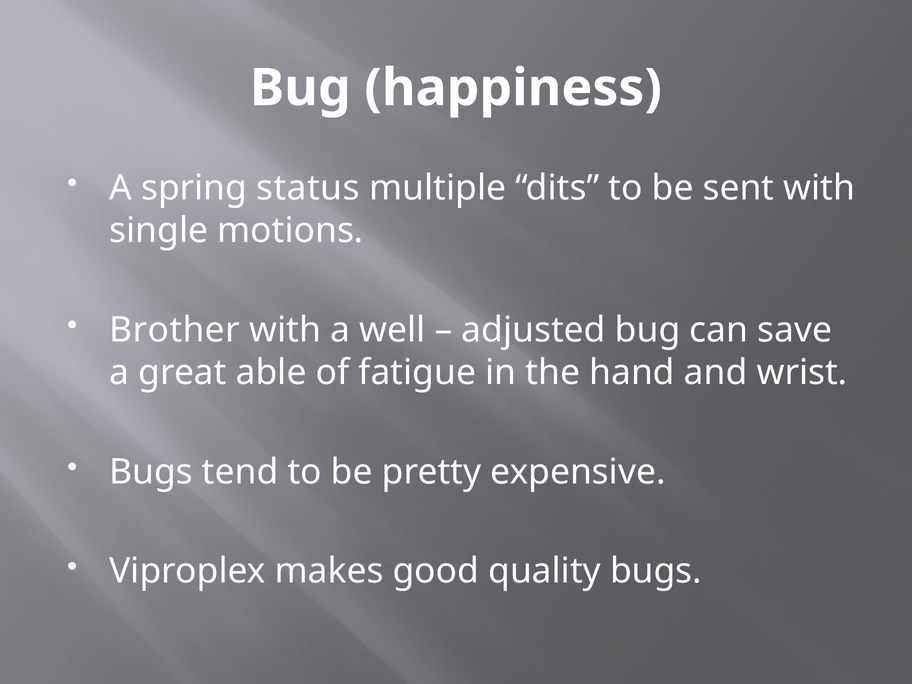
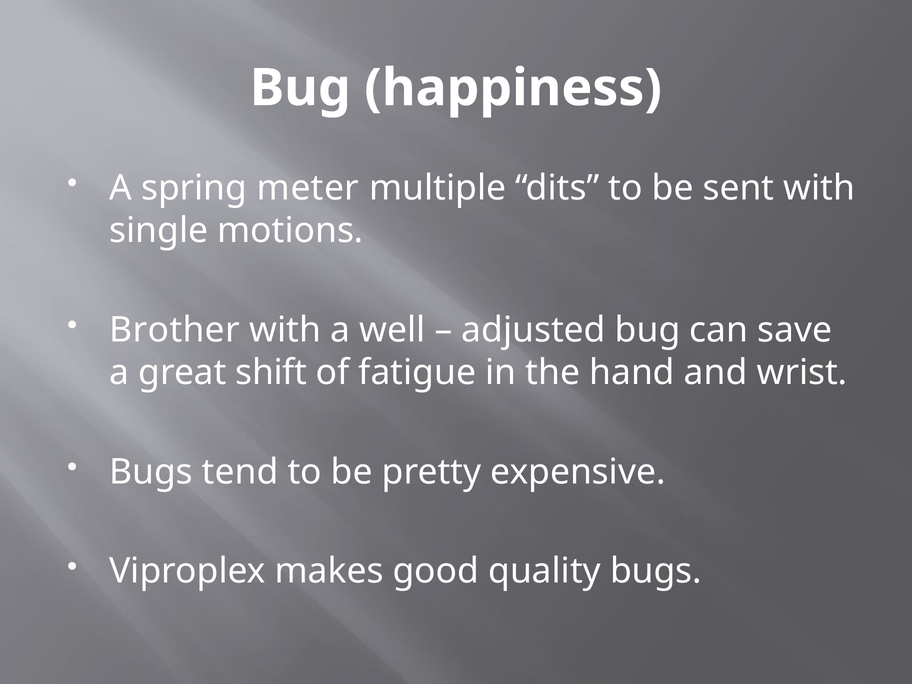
status: status -> meter (308, 188)
able: able -> shift (271, 372)
